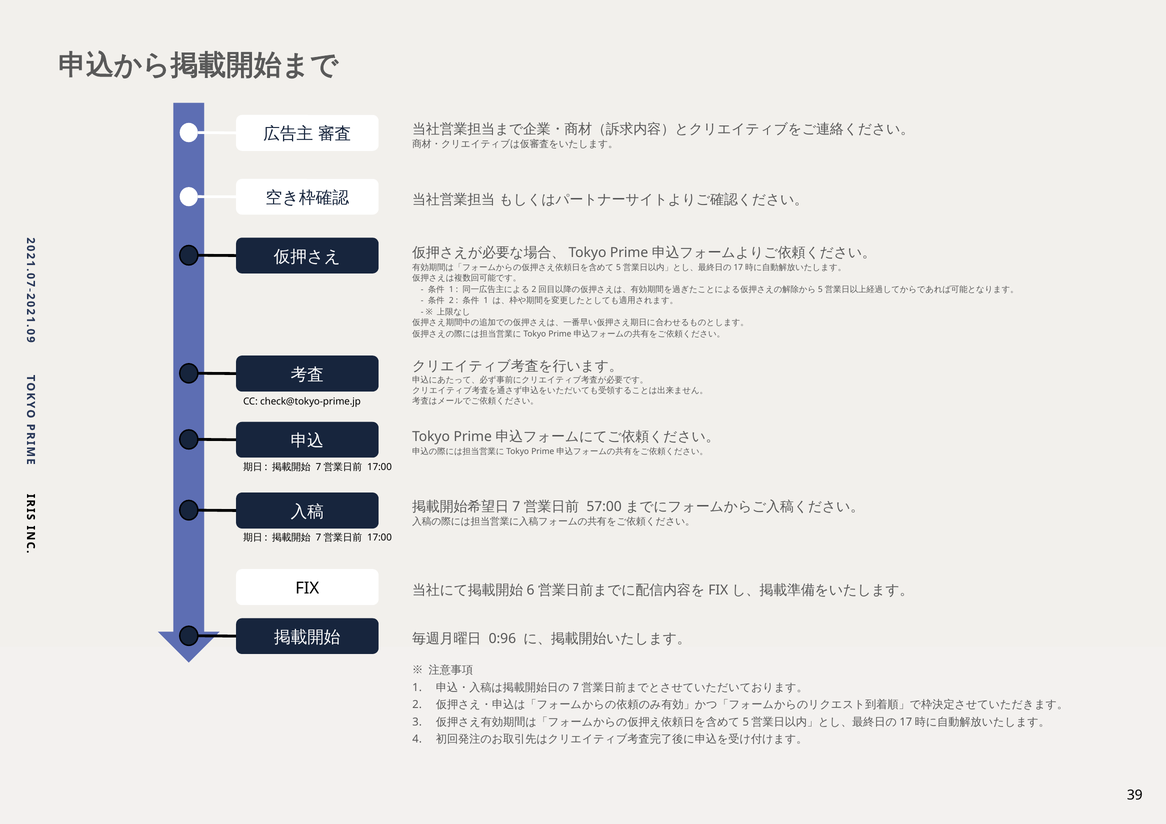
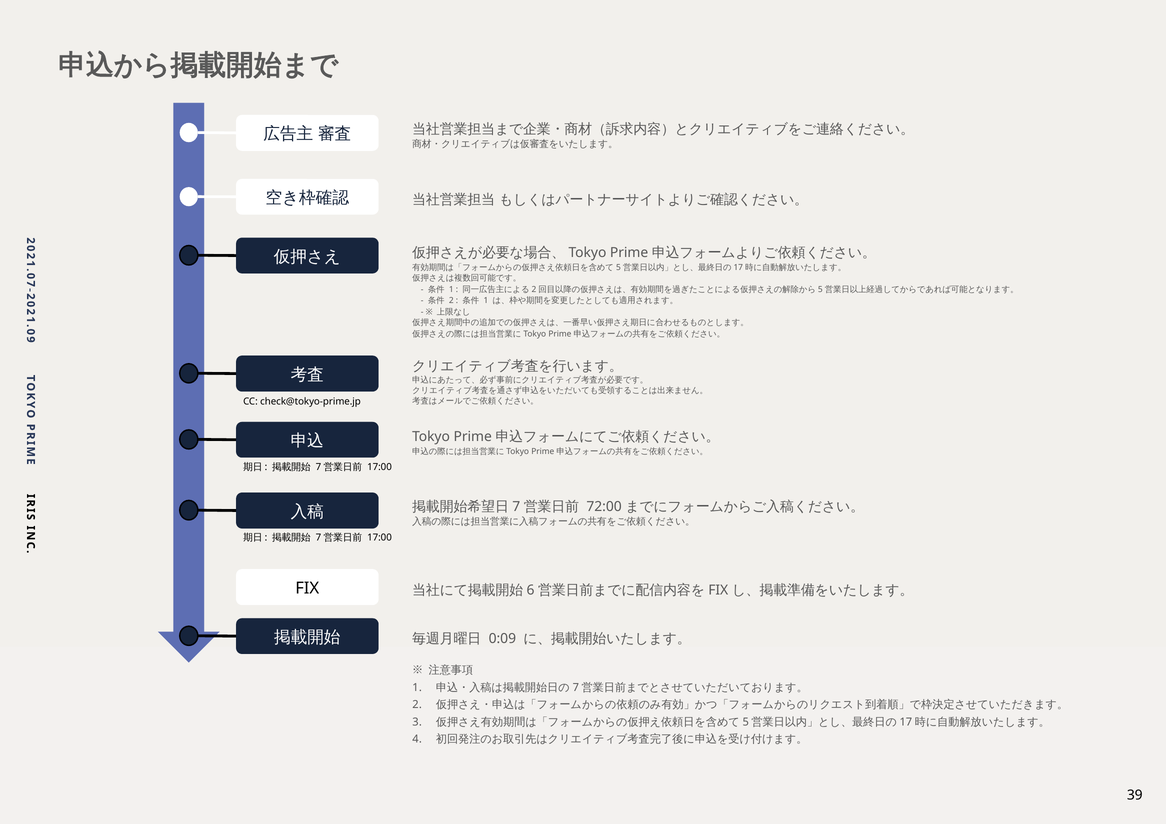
57:00: 57:00 -> 72:00 (604, 507)
0:96: 0:96 -> 0:09 (502, 639)
